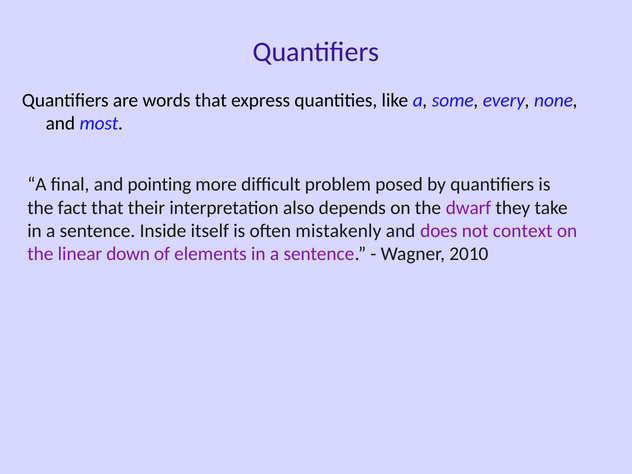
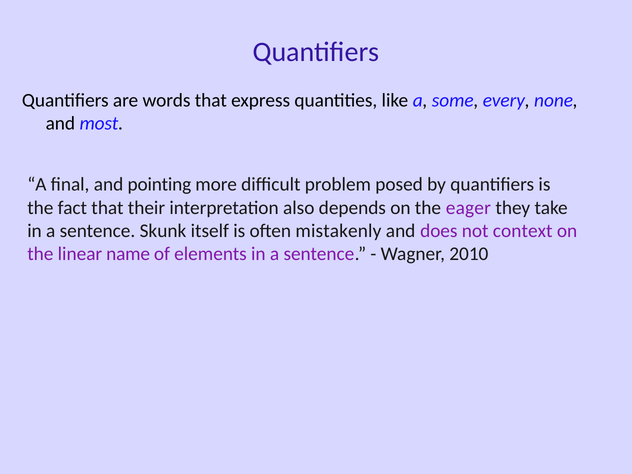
dwarf: dwarf -> eager (468, 208)
Inside: Inside -> Skunk (163, 231)
down: down -> name (128, 254)
